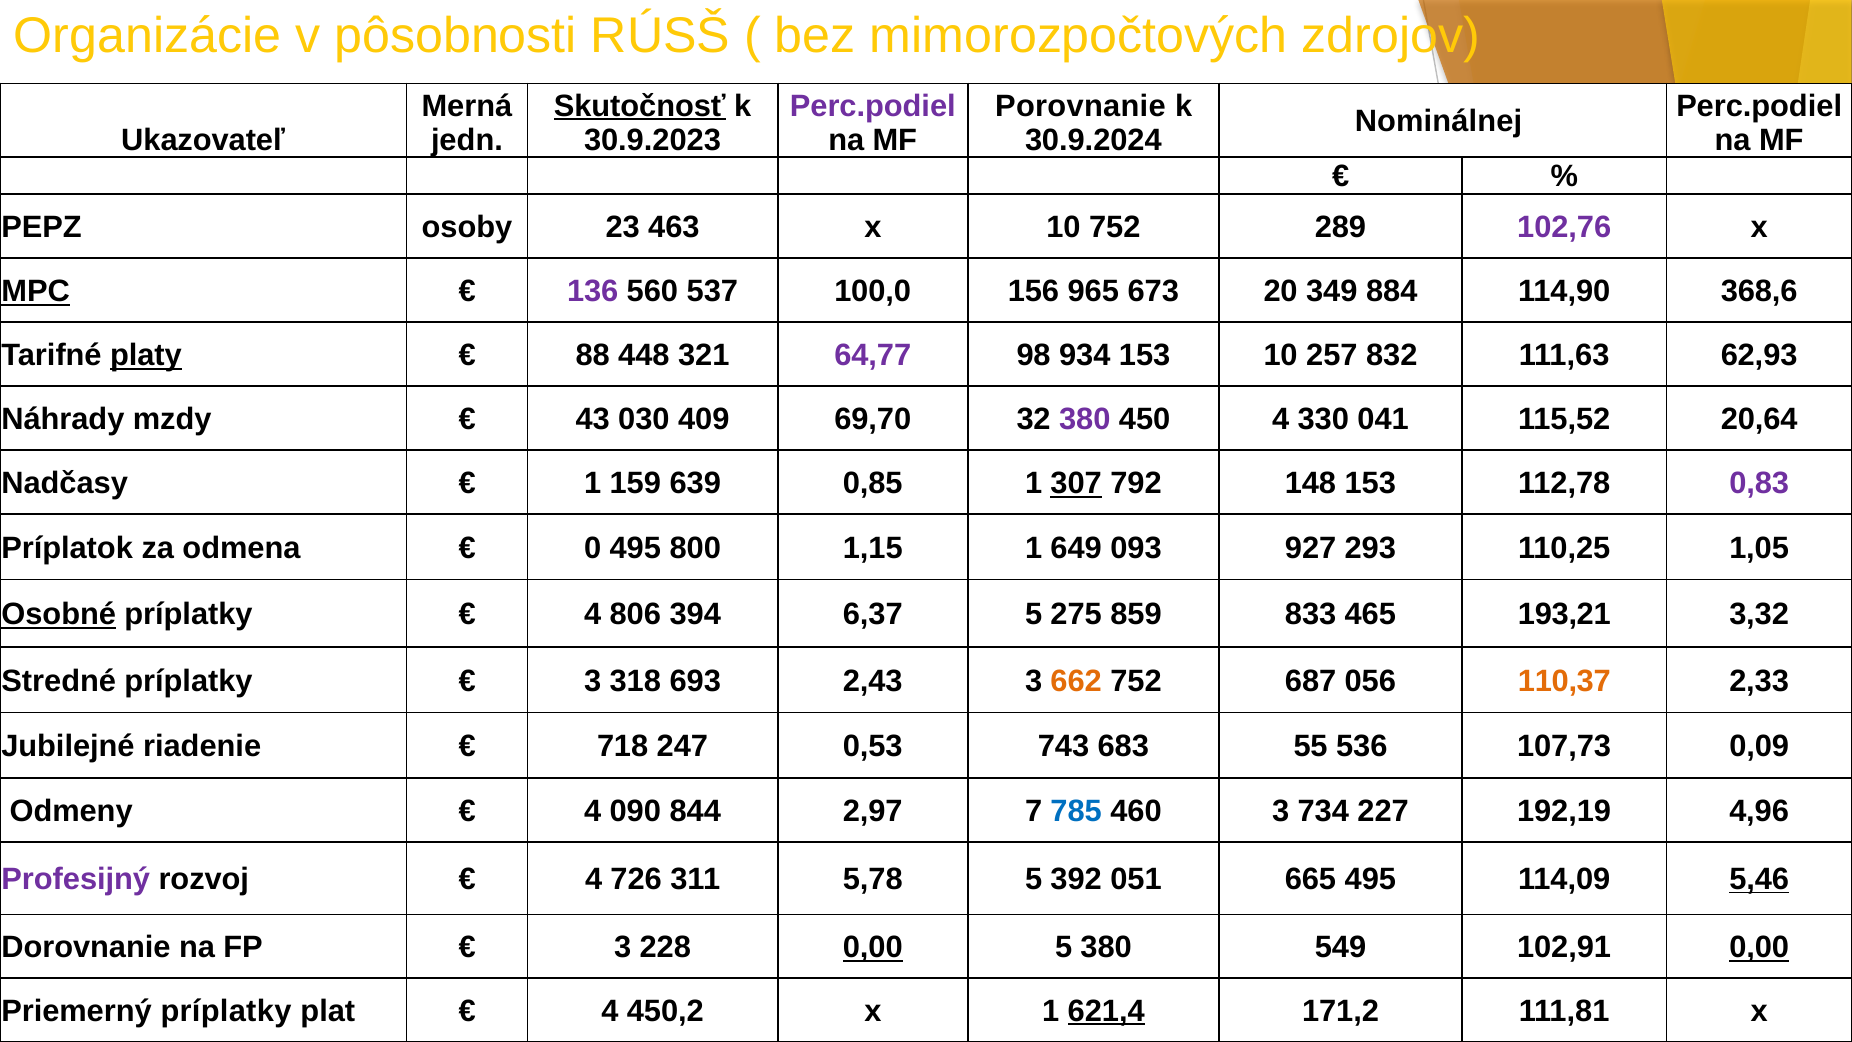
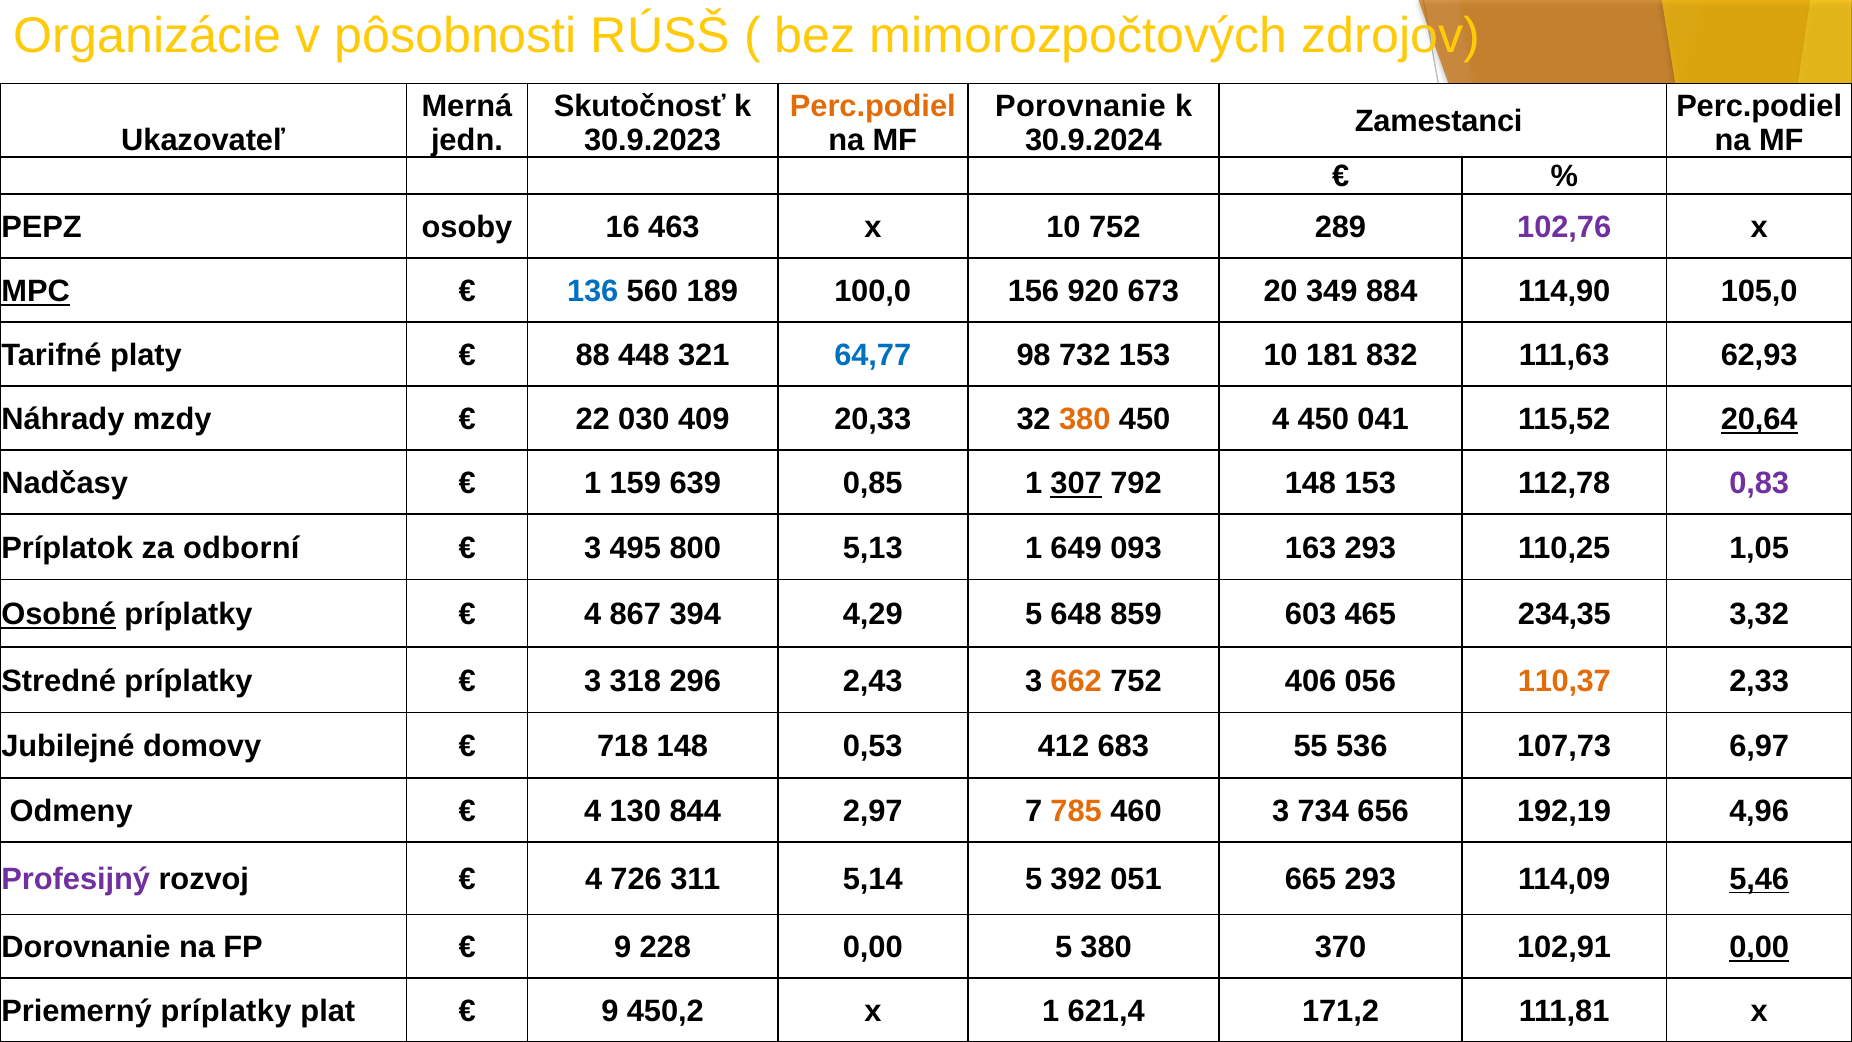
Skutočnosť underline: present -> none (640, 106)
Perc.podiel colour: purple -> orange (873, 106)
Nominálnej: Nominálnej -> Zamestanci (1439, 121)
23: 23 -> 16 (623, 227)
136 colour: purple -> blue (593, 291)
537: 537 -> 189 (712, 291)
965: 965 -> 920 (1093, 291)
368,6: 368,6 -> 105,0 (1759, 291)
platy underline: present -> none (146, 355)
64,77 colour: purple -> blue (873, 355)
934: 934 -> 732 (1085, 355)
257: 257 -> 181 (1332, 355)
43: 43 -> 22 (593, 419)
69,70: 69,70 -> 20,33 (873, 419)
380 colour: purple -> orange (1085, 419)
4 330: 330 -> 450 (1323, 419)
20,64 underline: none -> present (1759, 419)
odmena: odmena -> odborní (241, 548)
0: 0 -> 3 (593, 548)
1,15: 1,15 -> 5,13 (873, 548)
927: 927 -> 163 (1311, 548)
806: 806 -> 867 (635, 614)
6,37: 6,37 -> 4,29 (873, 614)
275: 275 -> 648 (1076, 614)
833: 833 -> 603 (1311, 614)
193,21: 193,21 -> 234,35 (1564, 614)
693: 693 -> 296 (695, 681)
687: 687 -> 406 (1311, 681)
riadenie: riadenie -> domovy (202, 746)
718 247: 247 -> 148 (682, 746)
743: 743 -> 412 (1064, 746)
0,09: 0,09 -> 6,97 (1759, 746)
090: 090 -> 130 (635, 811)
785 colour: blue -> orange (1076, 811)
227: 227 -> 656 (1383, 811)
5,78: 5,78 -> 5,14 (873, 879)
665 495: 495 -> 293 (1370, 879)
3: 3 -> 9 (623, 947)
0,00 underline: present -> none (873, 947)
549: 549 -> 370 (1341, 947)
4: 4 -> 9 (610, 1011)
621,4 underline: present -> none (1106, 1011)
